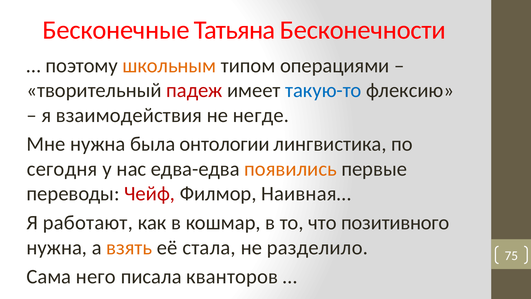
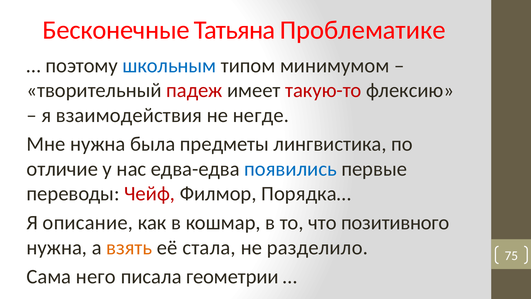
Бесконечности: Бесконечности -> Проблематике (363, 30)
школьным colour: orange -> blue (169, 65)
операциями: операциями -> минимумом (335, 65)
такую-то colour: blue -> red (323, 90)
онтологии: онтологии -> предметы (224, 144)
сегодня: сегодня -> отличие (62, 169)
появились colour: orange -> blue (290, 169)
Наивная…: Наивная… -> Порядка… (306, 194)
работают: работают -> описание (88, 223)
кванторов: кванторов -> геометрии (232, 276)
